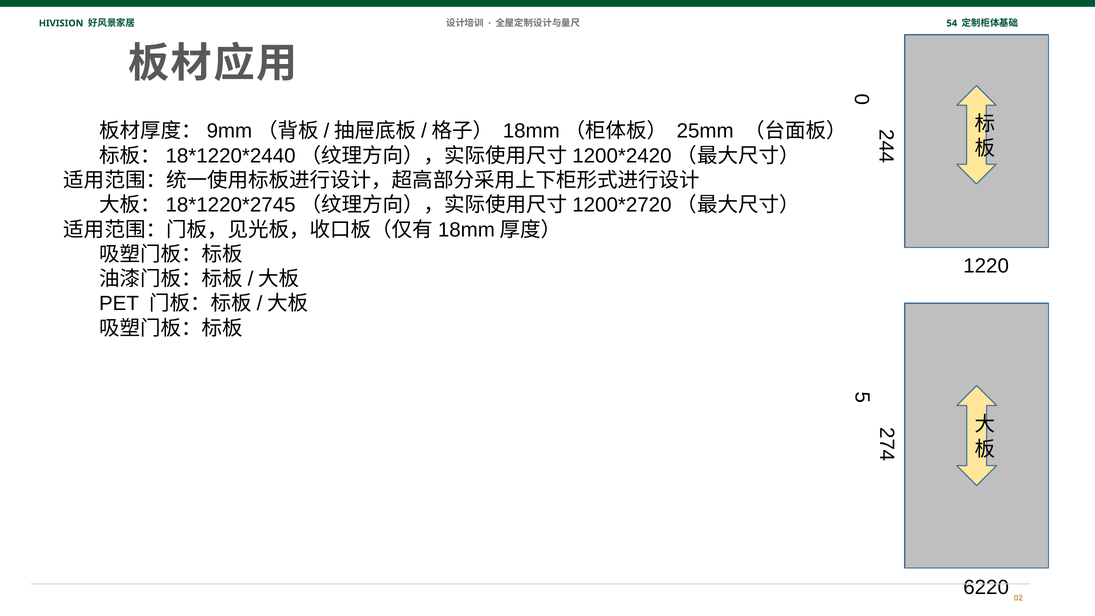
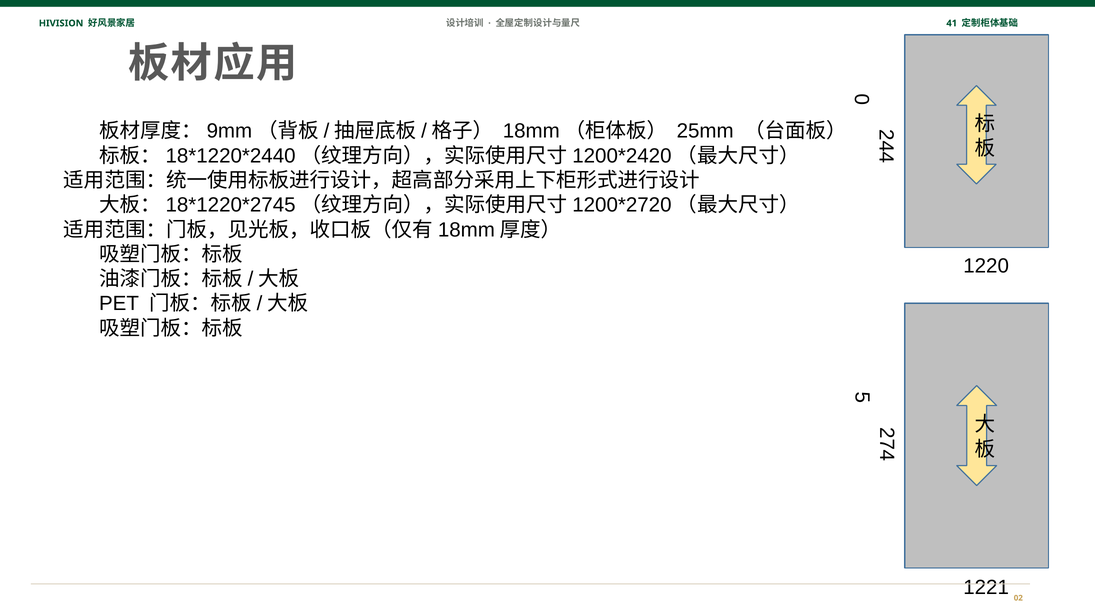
54: 54 -> 41 (952, 23)
6220: 6220 -> 1221 (986, 587)
